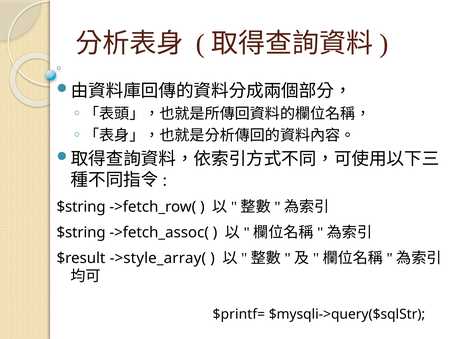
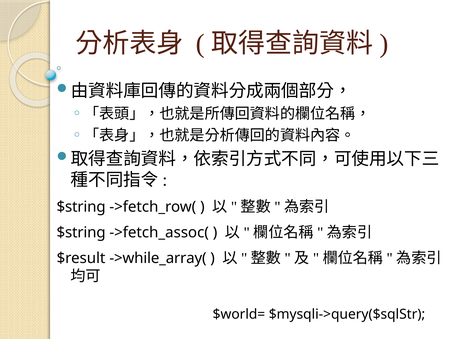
->style_array(: ->style_array( -> ->while_array( (158, 258)
$printf=: $printf= -> $world= (239, 314)
